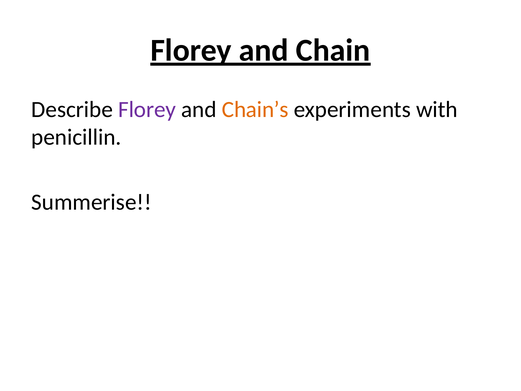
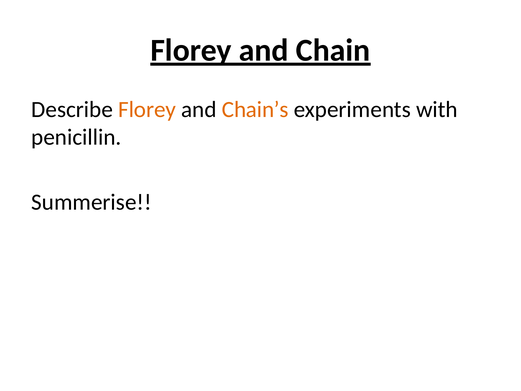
Florey colour: purple -> orange (147, 109)
